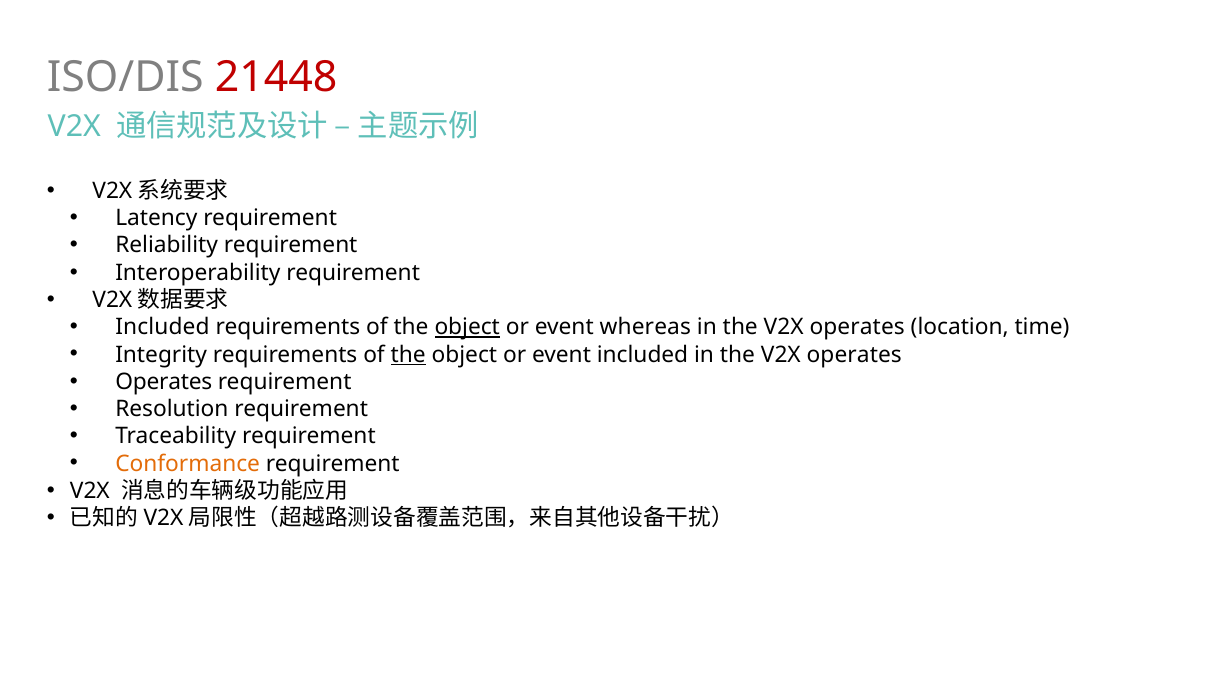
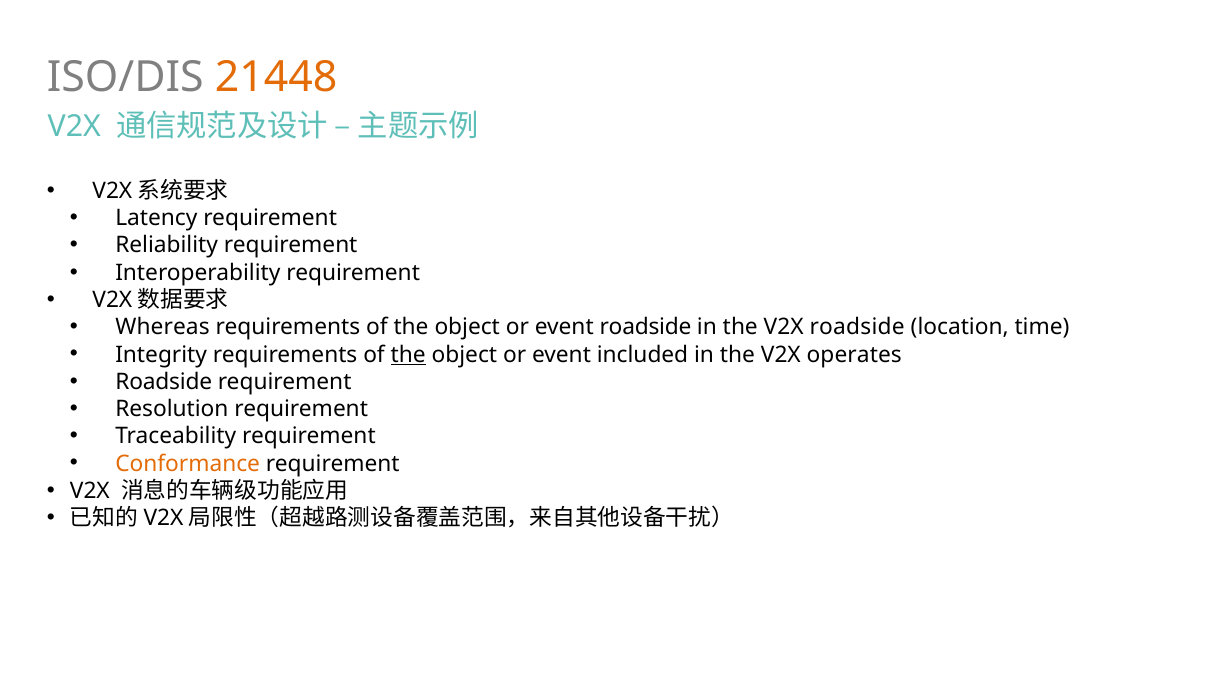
21448 colour: red -> orange (276, 77)
Included: Included -> Whereas (163, 327)
object underline: present -> none (467, 327)
event whereas: whereas -> roadside (645, 327)
operates: operates -> roadside (857, 327)
Operates: Operates -> Roadside (164, 382)
